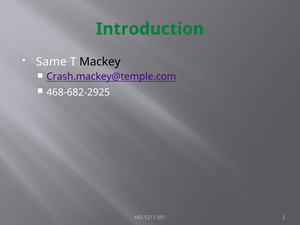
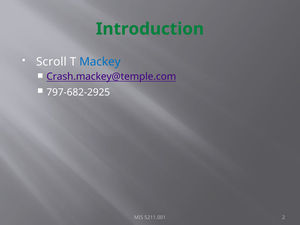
Same: Same -> Scroll (51, 62)
Mackey colour: black -> blue (100, 62)
468-682-2925: 468-682-2925 -> 797-682-2925 (78, 92)
